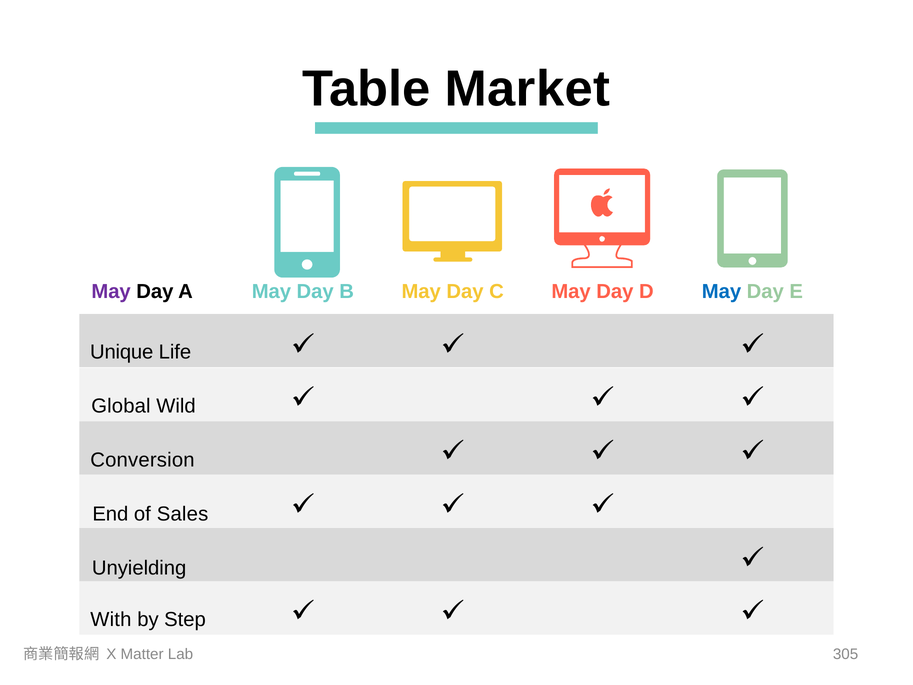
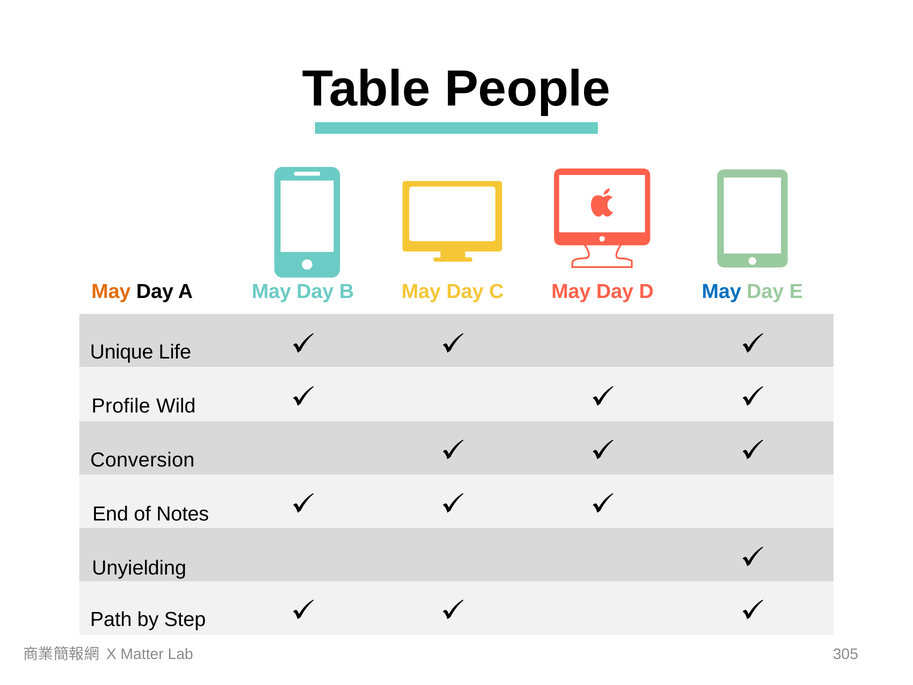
Market: Market -> People (528, 89)
May colour: purple -> orange (111, 292)
Global: Global -> Profile (121, 406)
Sales: Sales -> Notes (183, 514)
With: With -> Path (111, 619)
